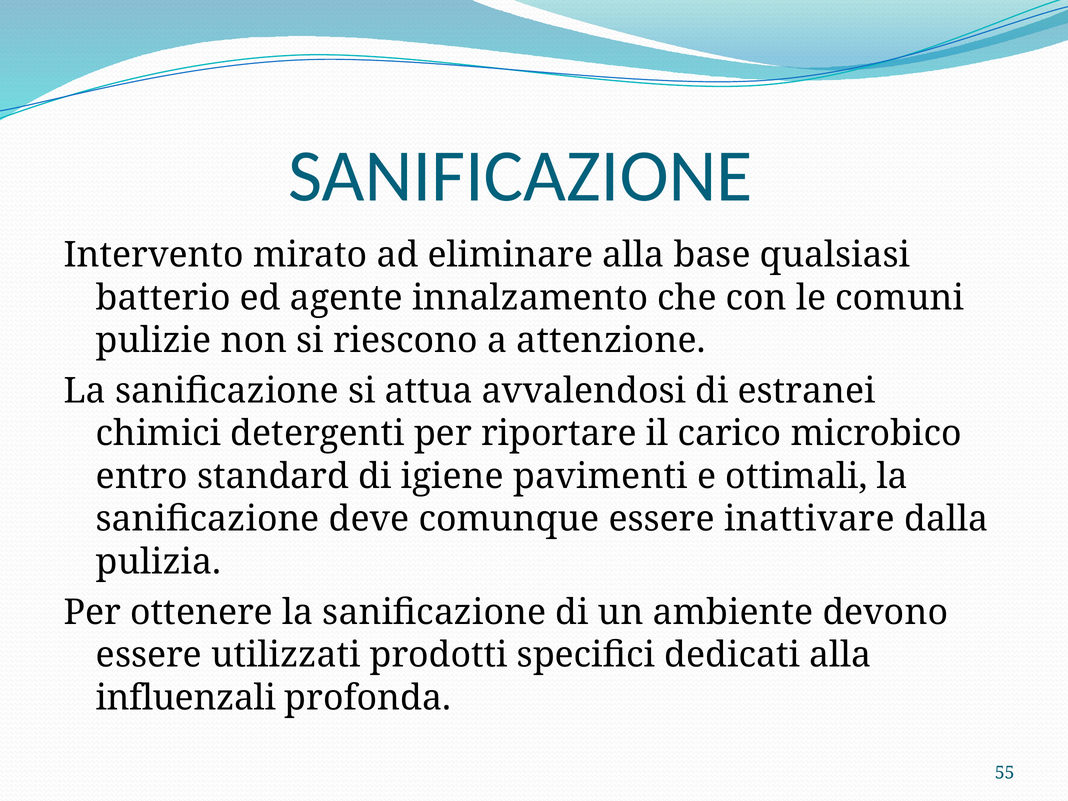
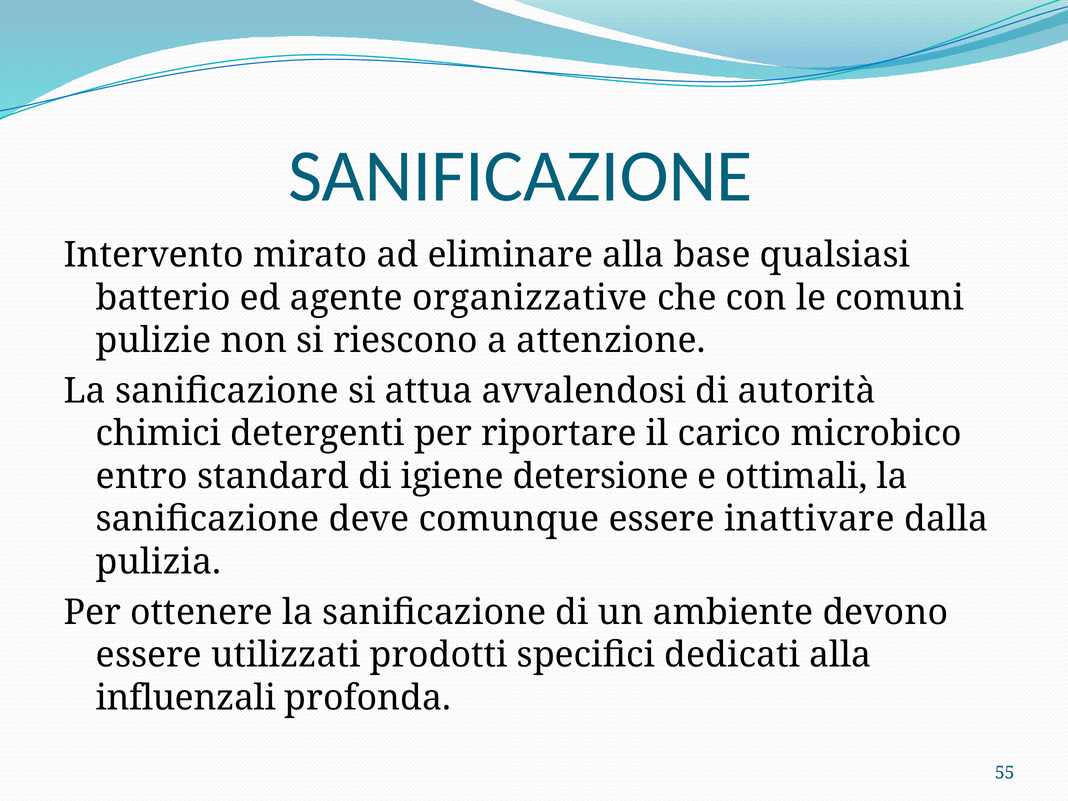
innalzamento: innalzamento -> organizzative (530, 298)
estranei: estranei -> autorità (807, 391)
pavimenti: pavimenti -> detersione (601, 476)
